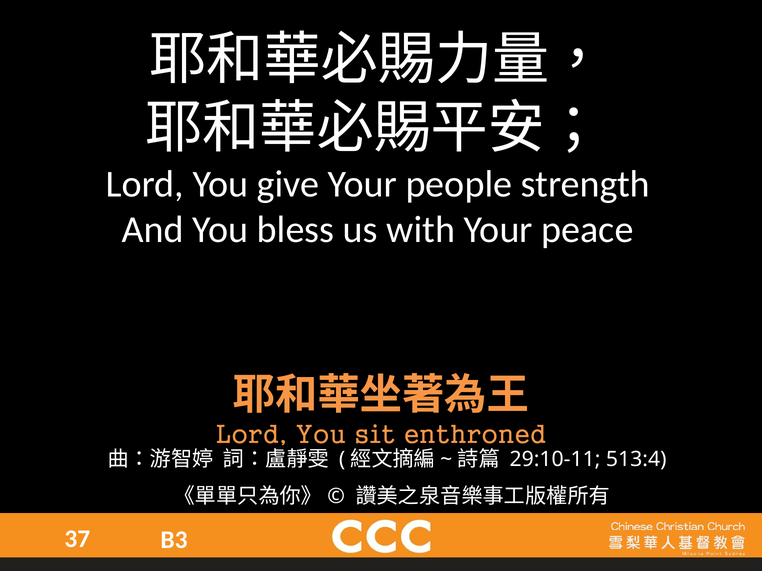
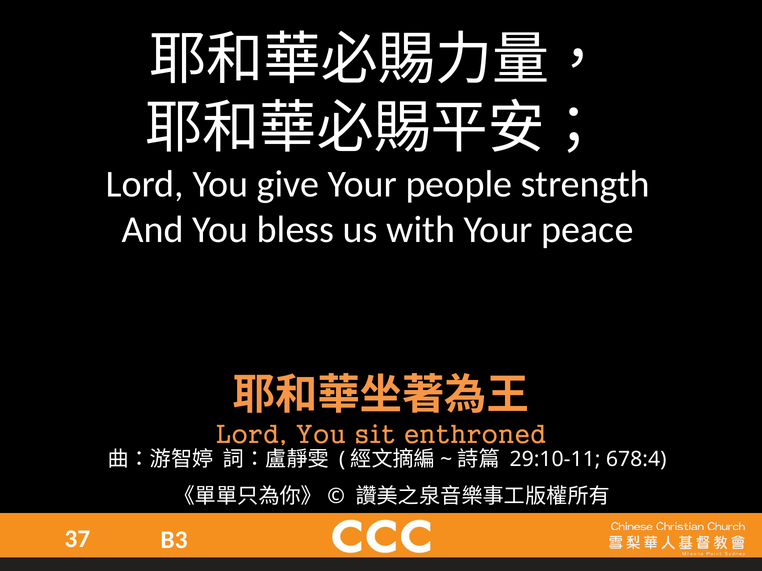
513:4: 513:4 -> 678:4 (636, 460)
